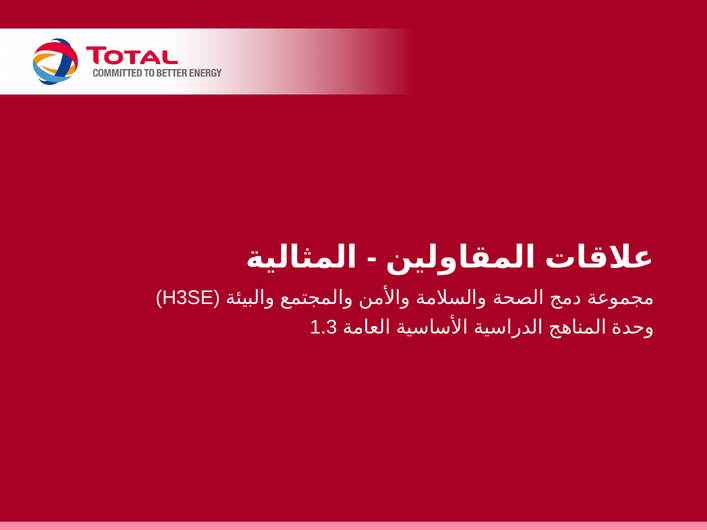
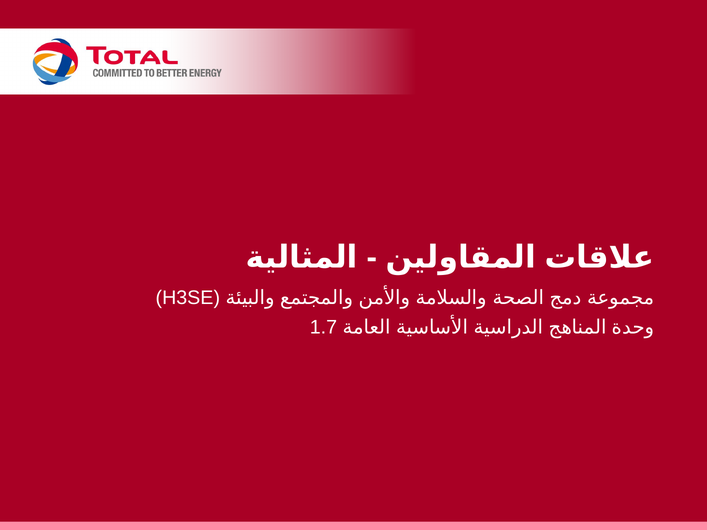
1.3: 1.3 -> 1.7 (323, 328)
